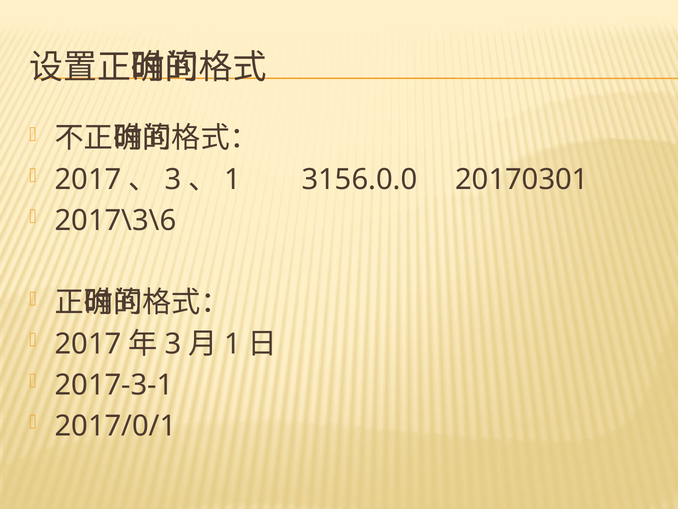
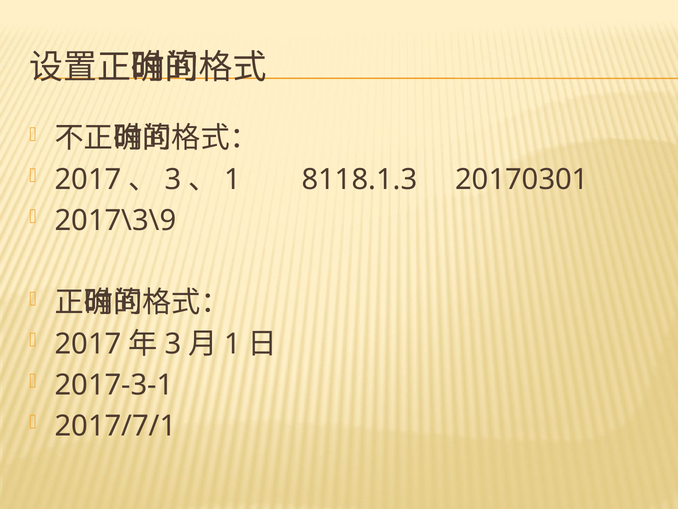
3156.0.0: 3156.0.0 -> 8118.1.3 (359, 179)
2017\3\6: 2017\3\6 -> 2017\3\9 (116, 220)
2017/0/1: 2017/0/1 -> 2017/7/1 (116, 426)
